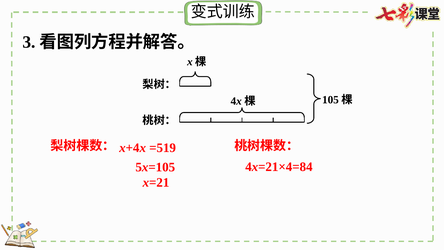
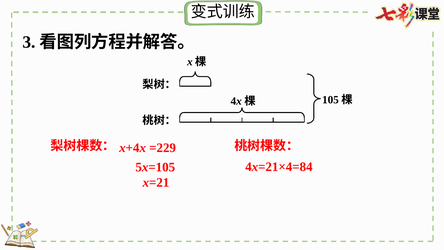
=519: =519 -> =229 (163, 148)
